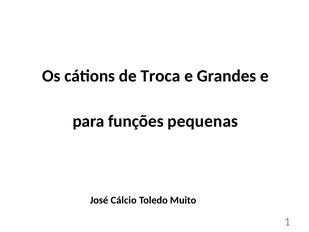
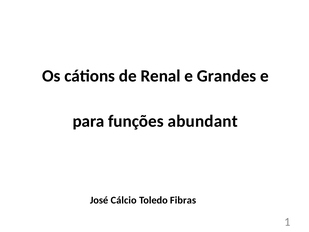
Troca: Troca -> Renal (161, 76)
pequenas: pequenas -> abundant (203, 121)
Muito: Muito -> Fibras (183, 200)
